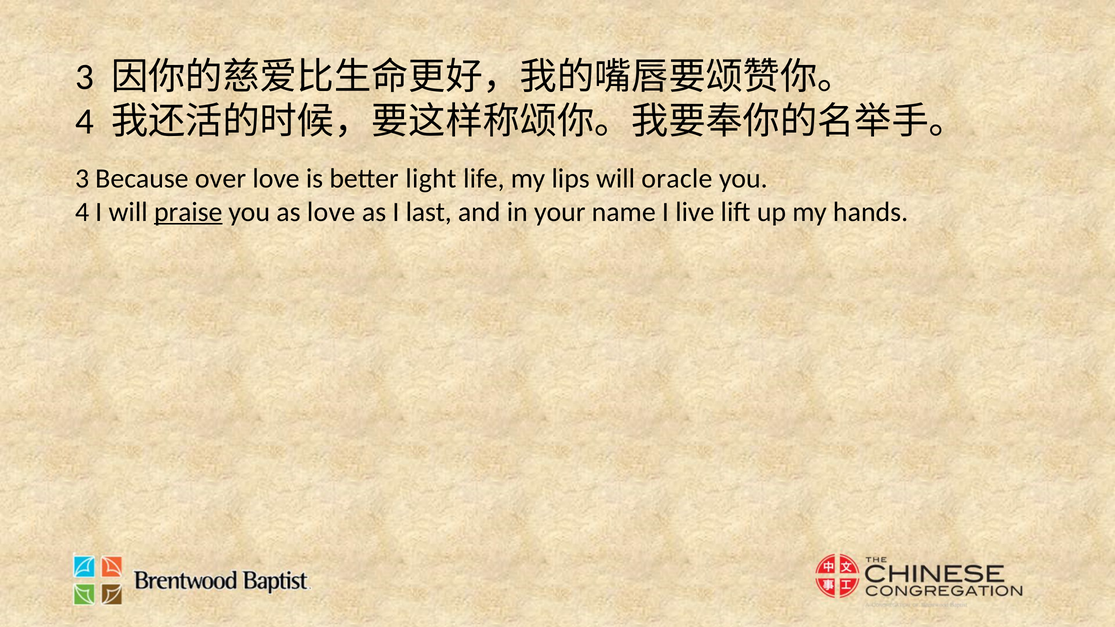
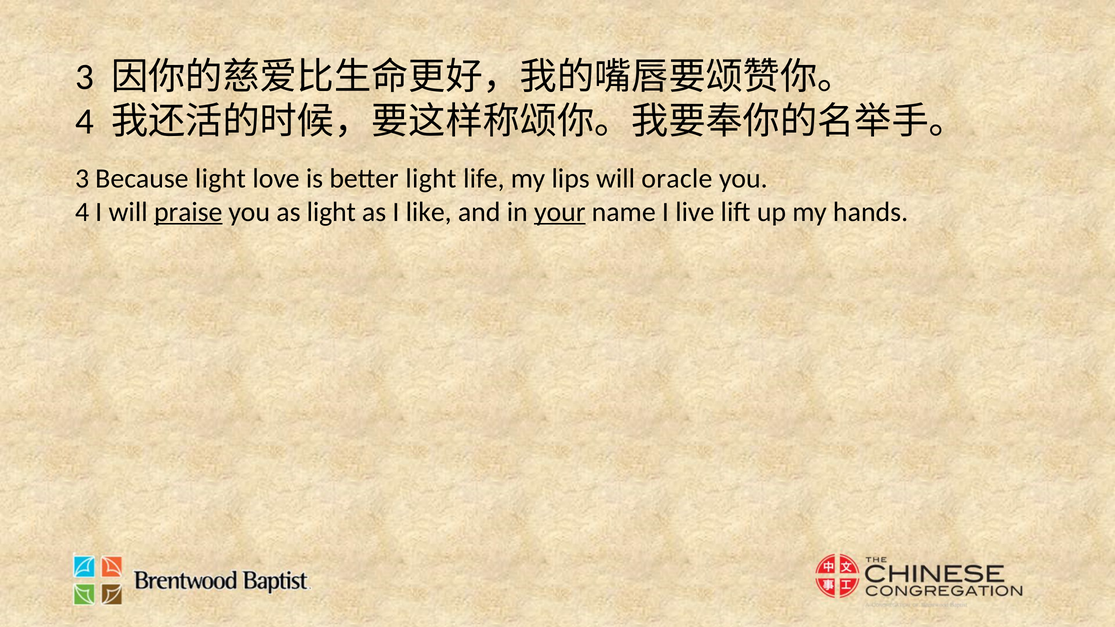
Because over: over -> light (220, 178)
as love: love -> light (331, 212)
last: last -> like (429, 212)
your underline: none -> present (560, 212)
